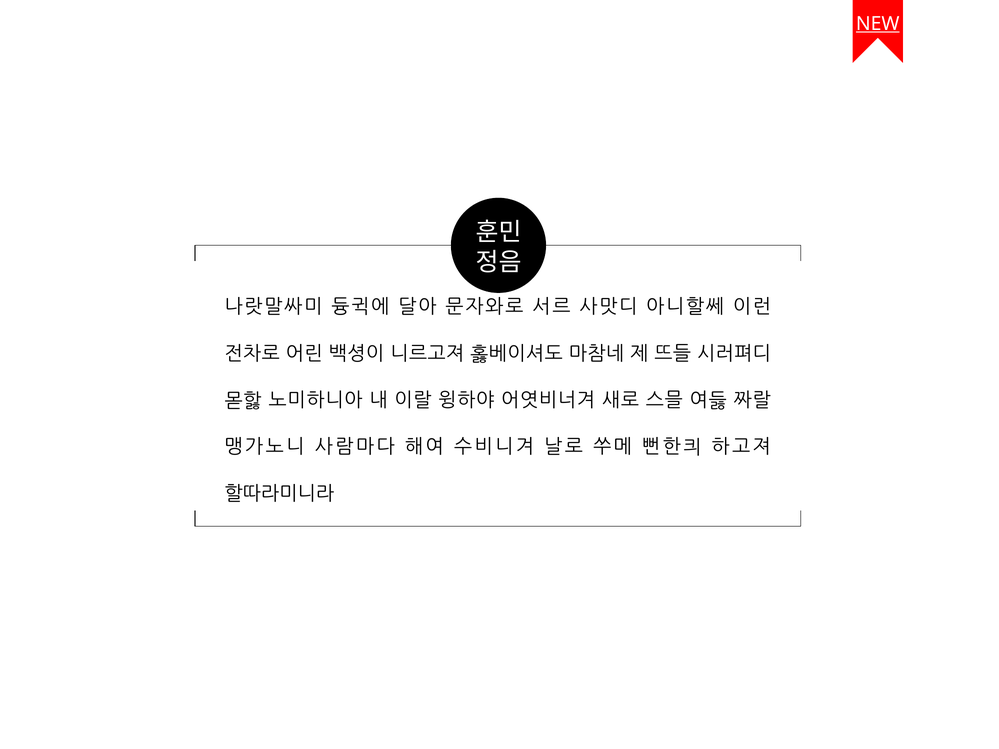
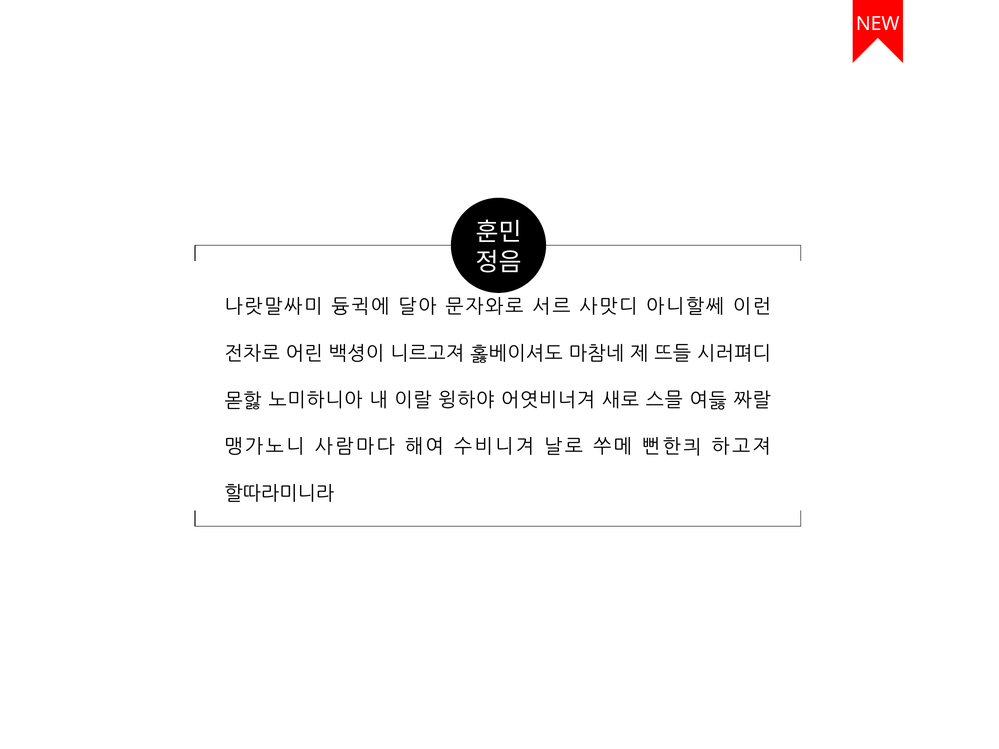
NEW underline: present -> none (878, 24)
